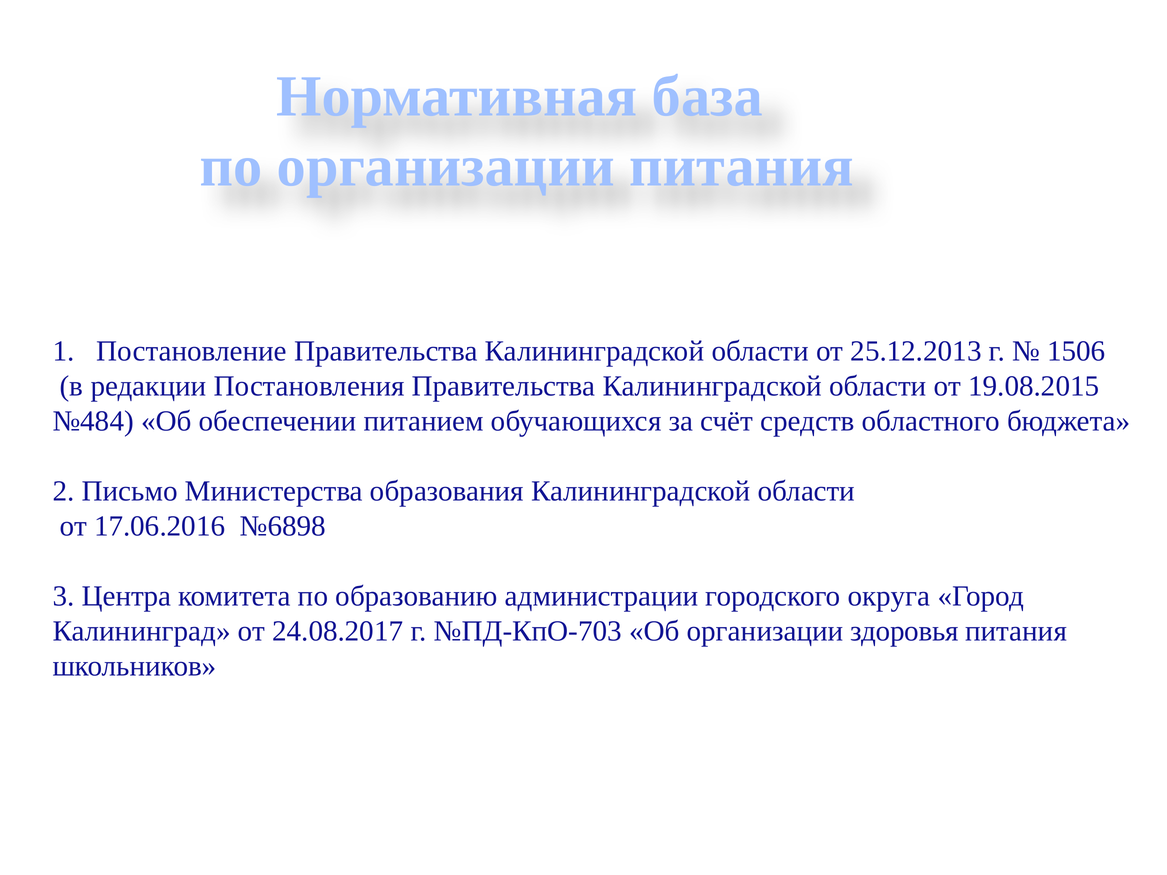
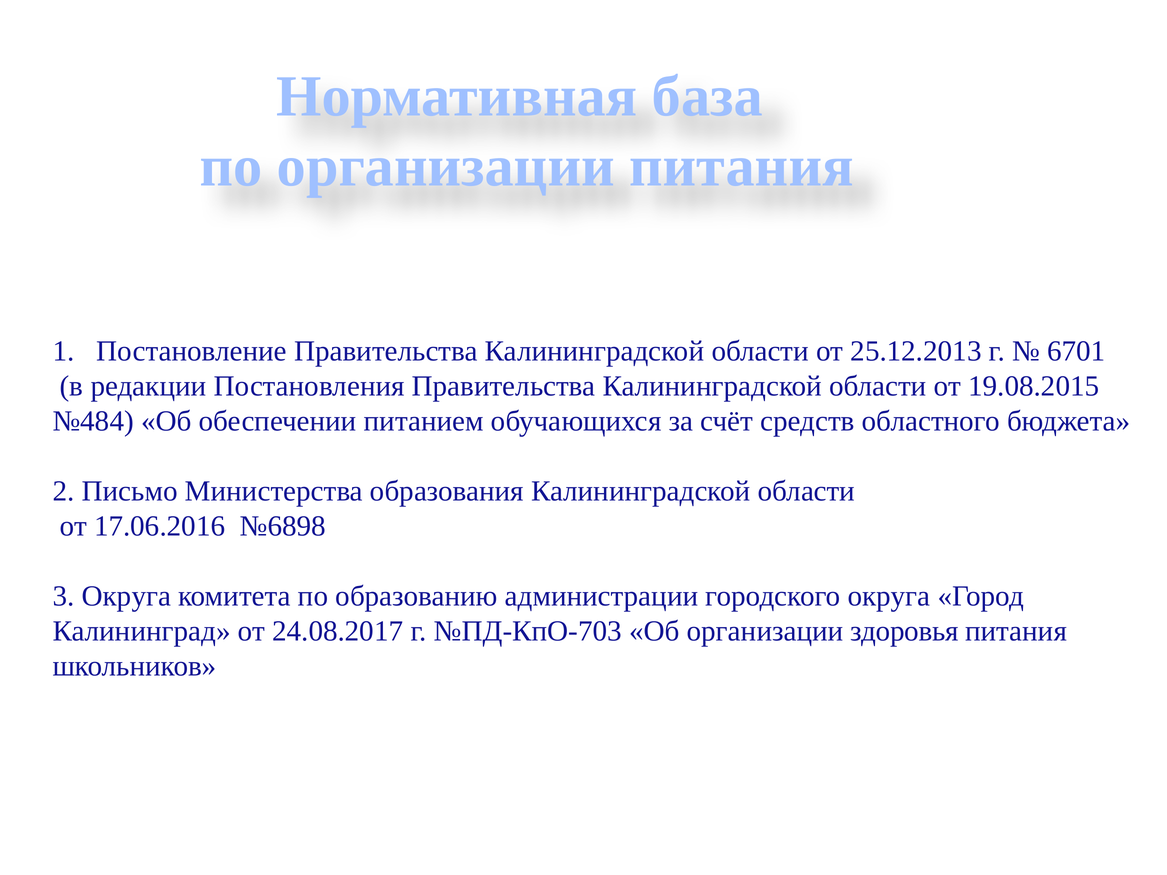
1506: 1506 -> 6701 (1076, 351)
3 Центра: Центра -> Округа (126, 596)
